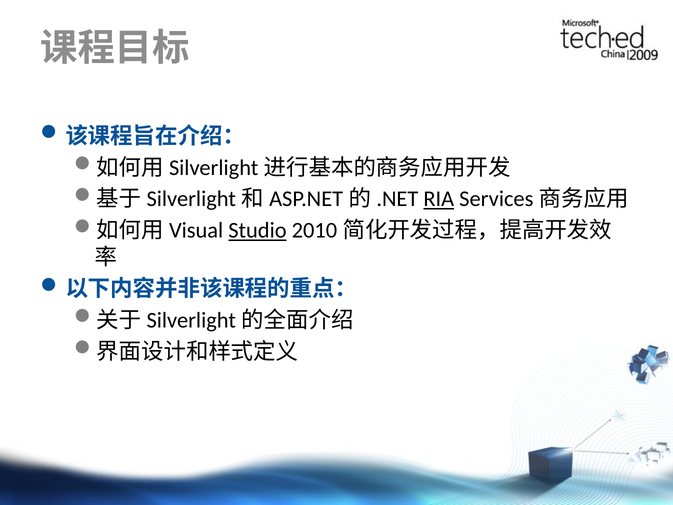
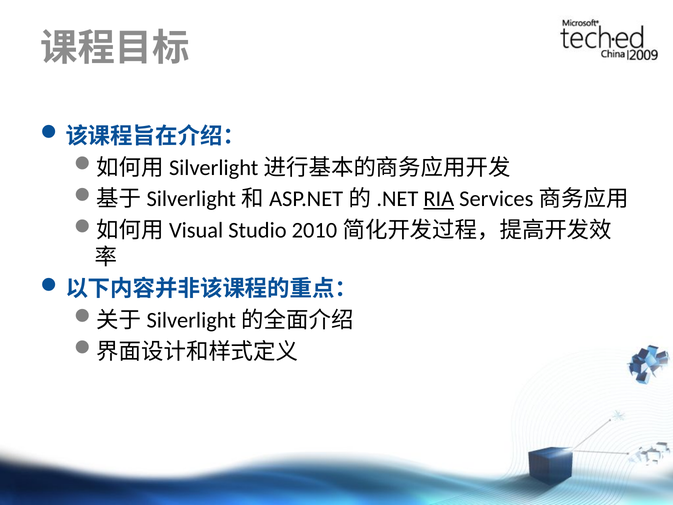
Studio underline: present -> none (257, 230)
